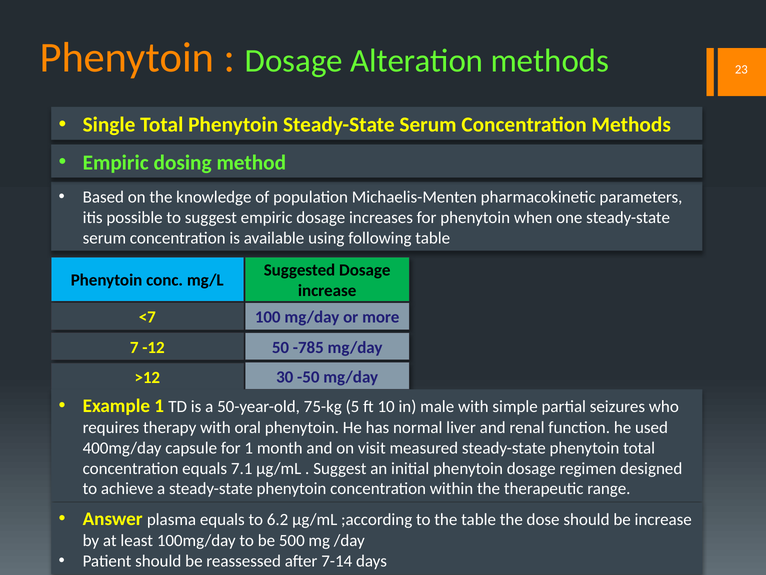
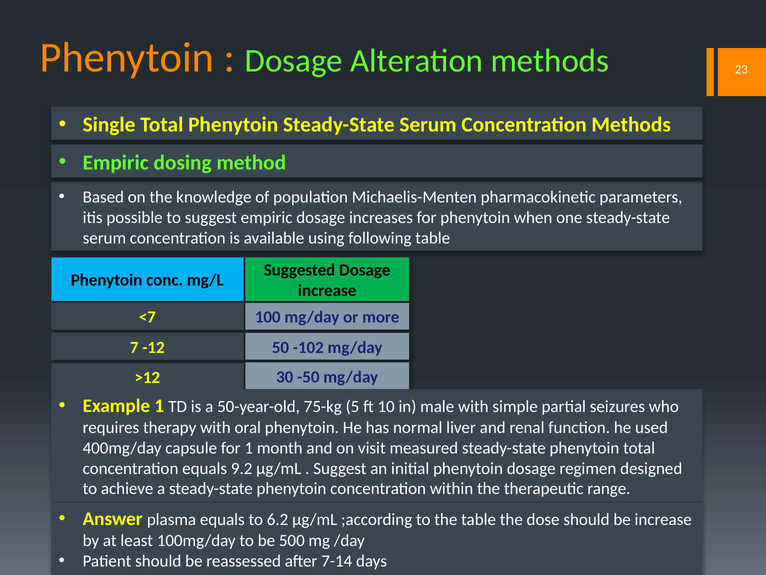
-785: -785 -> -102 (308, 347)
7.1: 7.1 -> 9.2 (242, 468)
